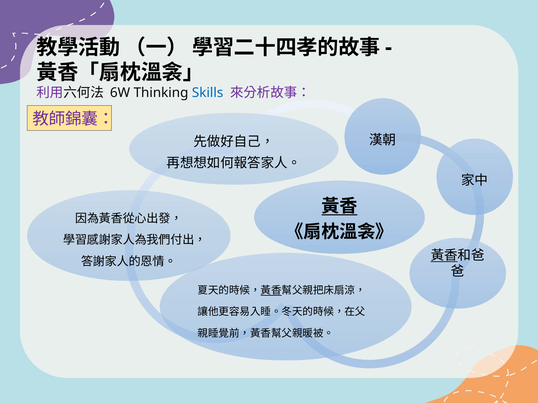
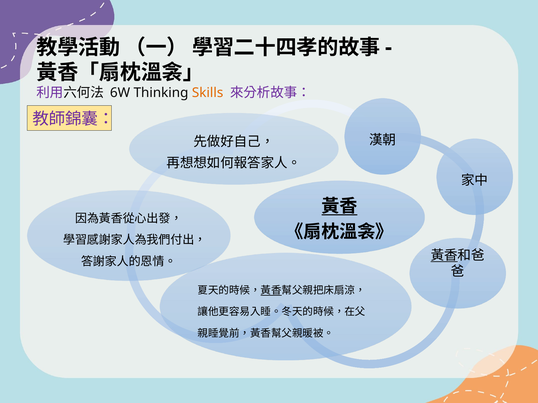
Skills colour: blue -> orange (208, 93)
